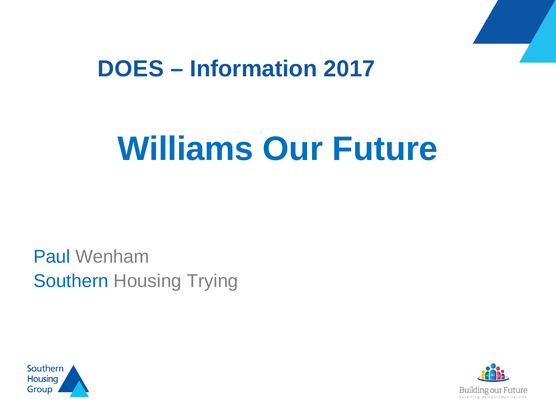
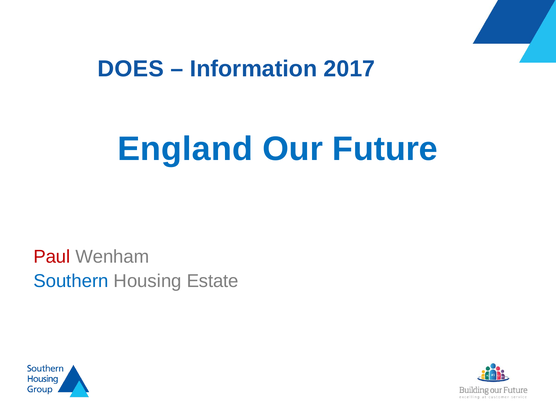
Williams: Williams -> England (185, 149)
Paul colour: blue -> red (52, 257)
Trying: Trying -> Estate (213, 281)
